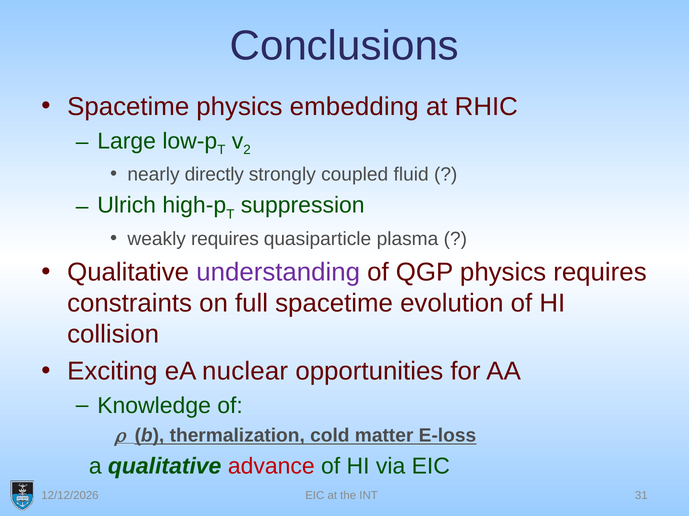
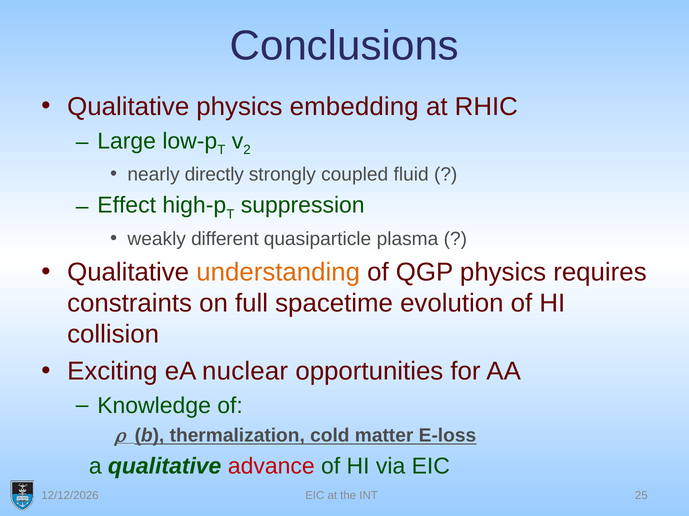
Spacetime: Spacetime -> Qualitative (128, 107)
Ulrich: Ulrich -> Effect (127, 206)
weakly requires: requires -> different (225, 239)
understanding colour: purple -> orange (278, 273)
31: 31 -> 25 (641, 496)
